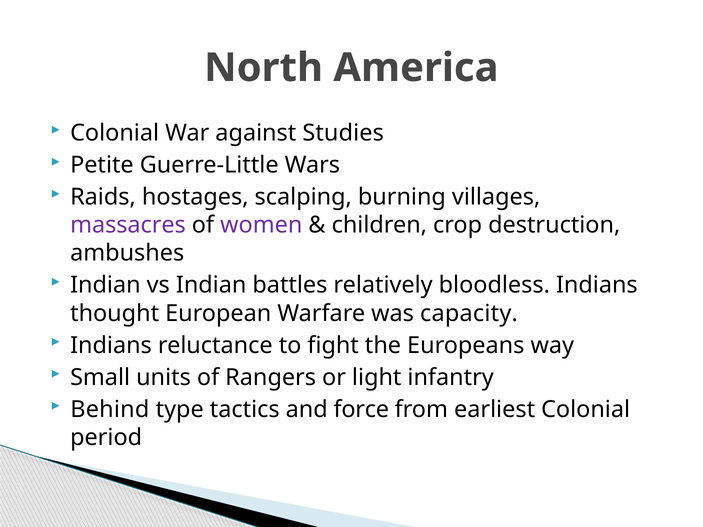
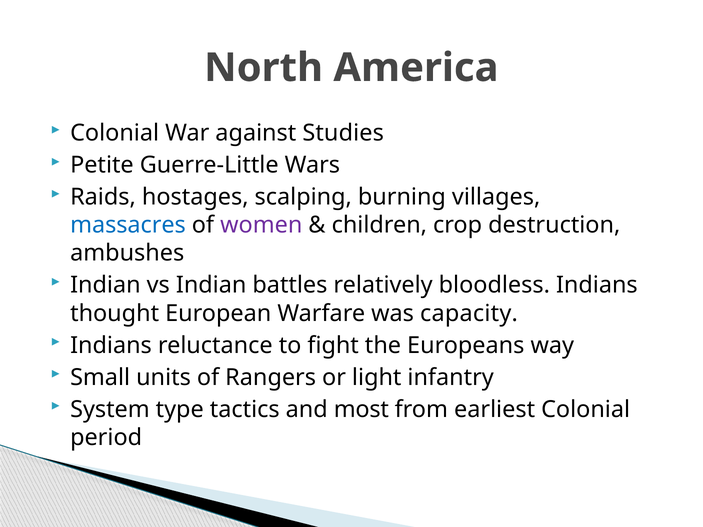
massacres colour: purple -> blue (128, 225)
Behind: Behind -> System (110, 410)
force: force -> most (361, 410)
